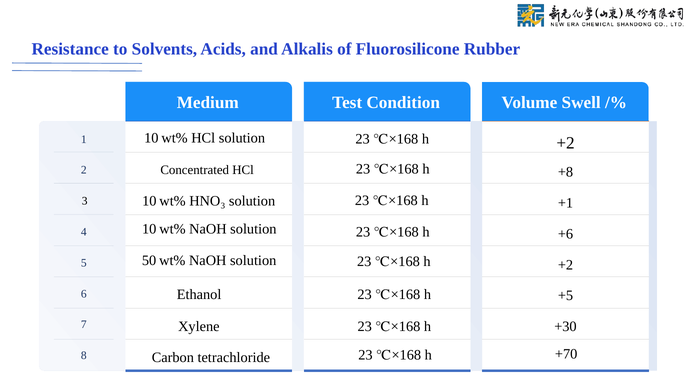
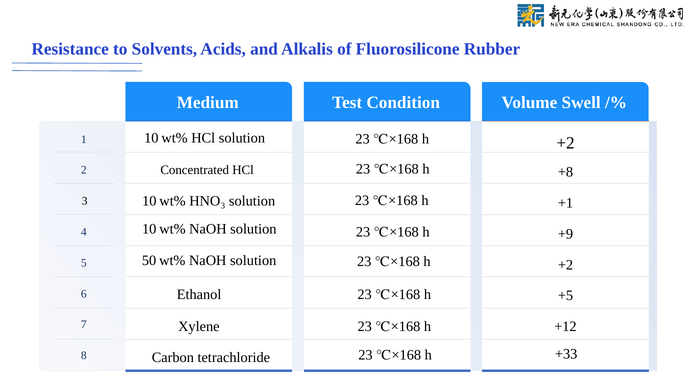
+6: +6 -> +9 (566, 234)
+30: +30 -> +12 (565, 327)
+70: +70 -> +33 (566, 354)
